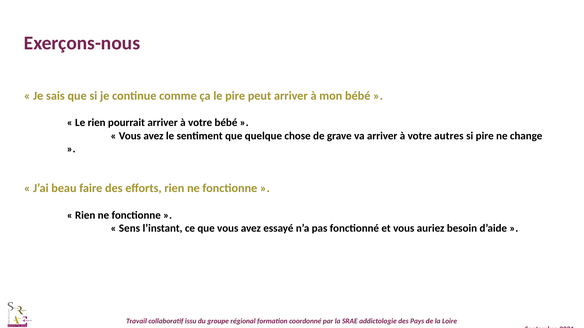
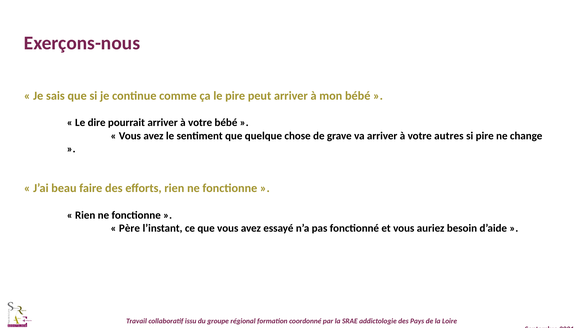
Le rien: rien -> dire (97, 123)
Sens: Sens -> Père (129, 229)
